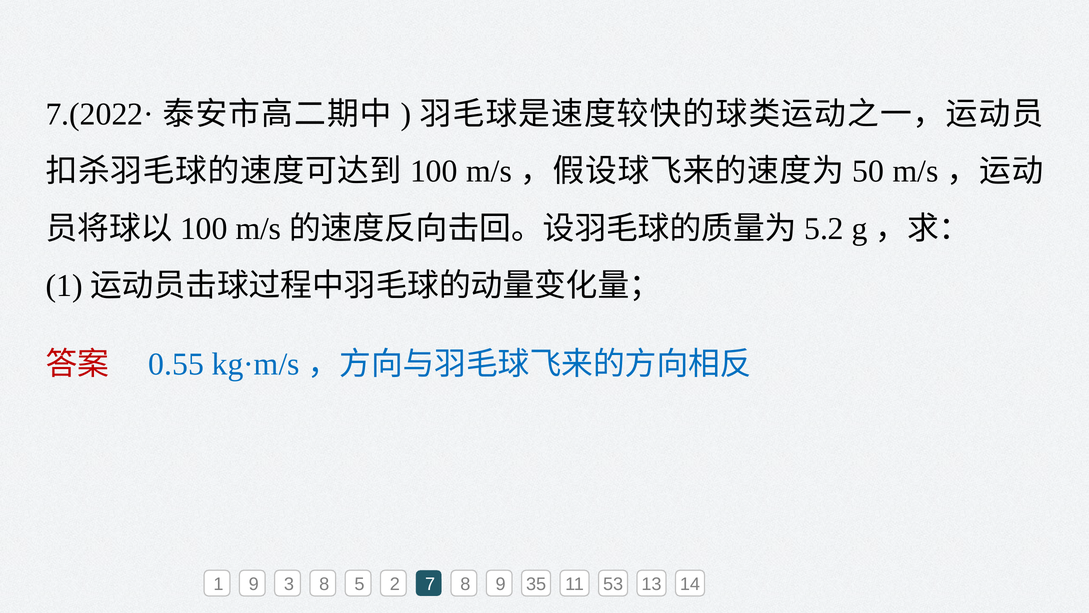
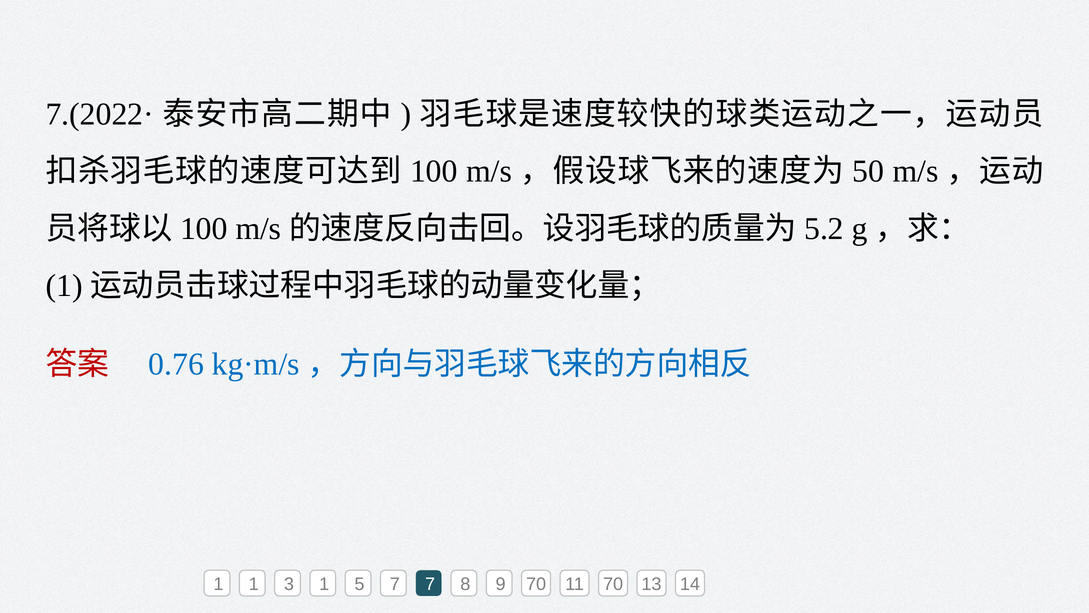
0.55: 0.55 -> 0.76 (176, 364)
1 9: 9 -> 1 (254, 584)
3 8: 8 -> 1 (324, 584)
5 2: 2 -> 7 (395, 584)
9 35: 35 -> 70 (536, 584)
11 53: 53 -> 70 (613, 584)
